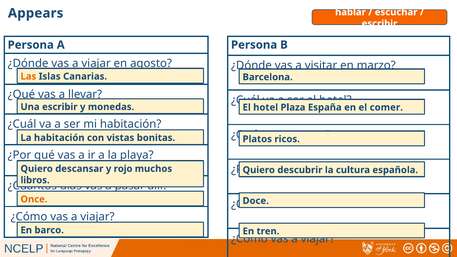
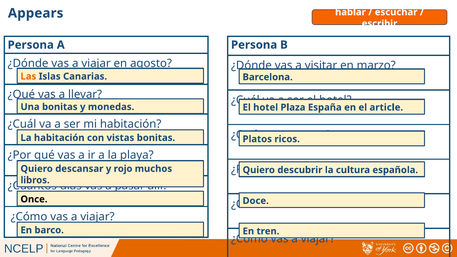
Una escribir: escribir -> bonitas (60, 107)
el comer: comer -> article (386, 107)
Once colour: orange -> black (34, 199)
